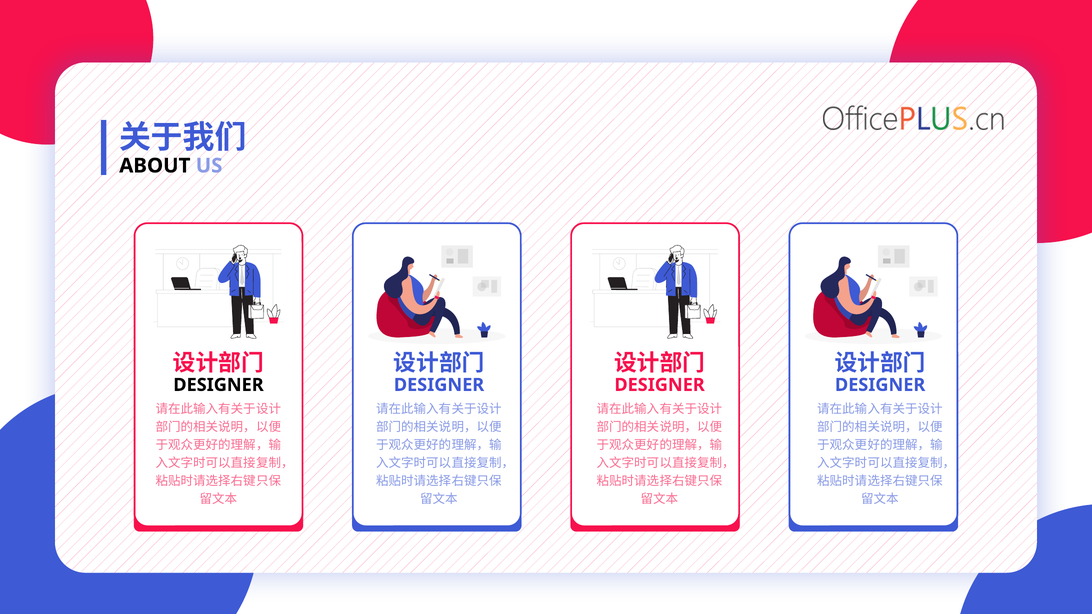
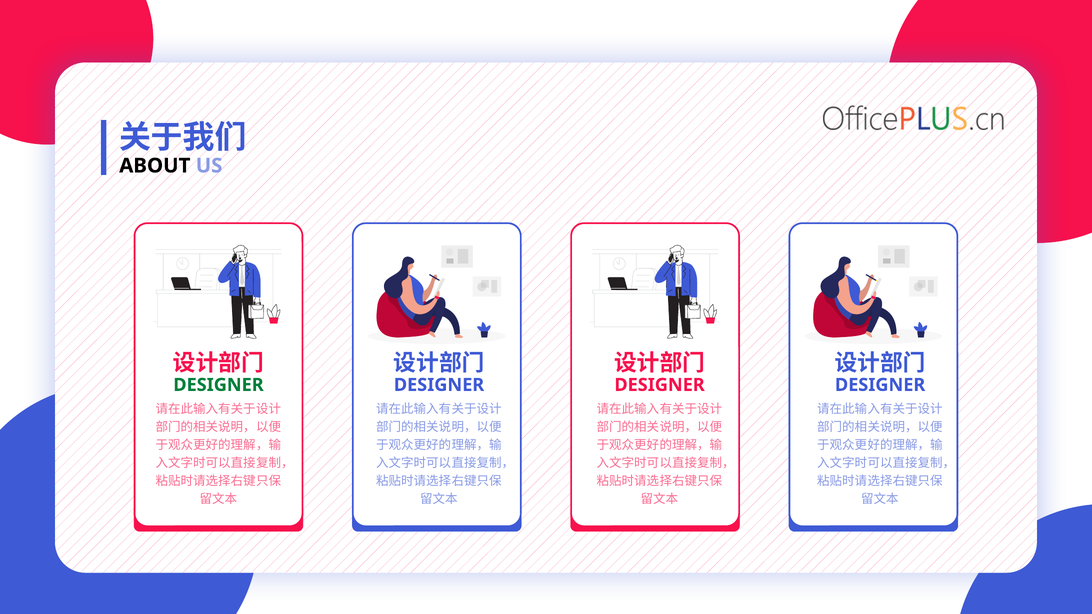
DESIGNER colour: black -> green (218, 385)
